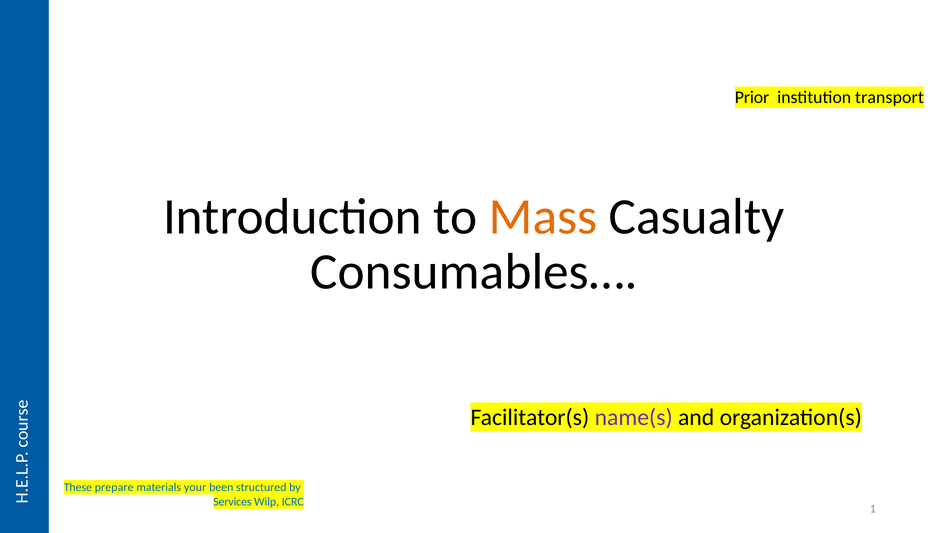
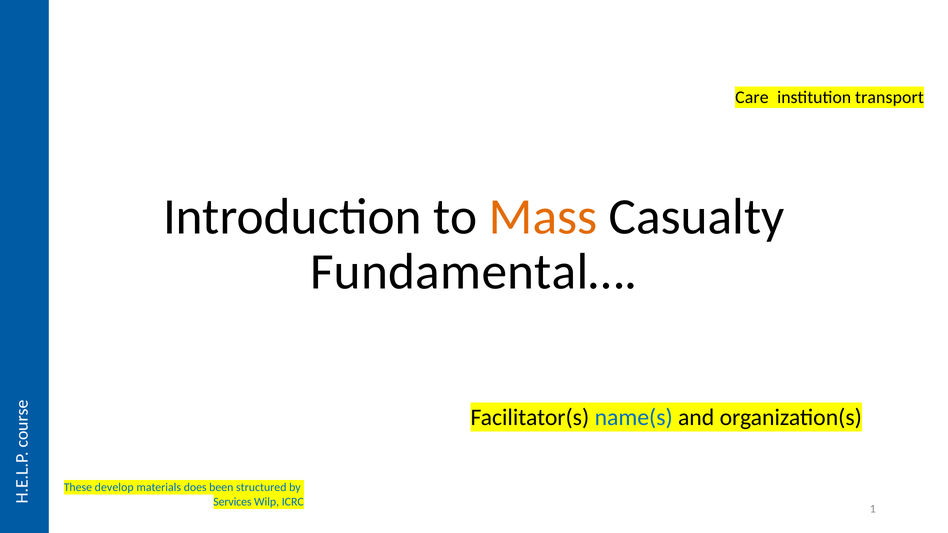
Prior: Prior -> Care (752, 98)
Consumables…: Consumables… -> Fundamental… (474, 272)
name(s colour: purple -> blue (634, 418)
prepare: prepare -> develop (114, 488)
your: your -> does (195, 488)
